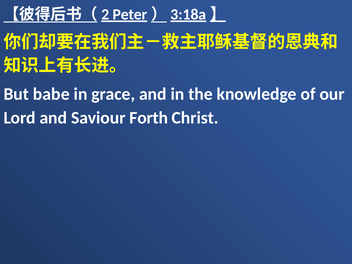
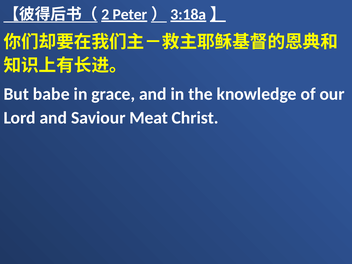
Forth: Forth -> Meat (149, 118)
